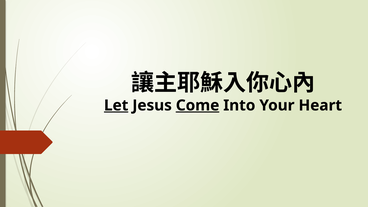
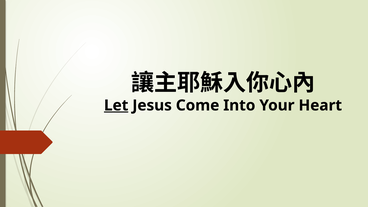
Come underline: present -> none (198, 105)
